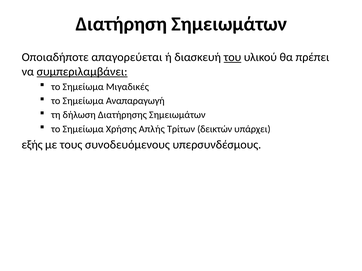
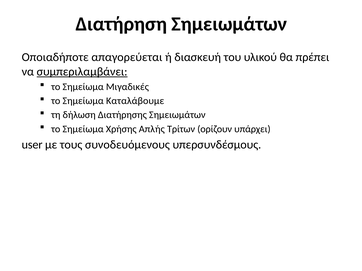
του underline: present -> none (232, 57)
Αναπαραγωγή: Αναπαραγωγή -> Καταλάβουμε (135, 101)
δεικτών: δεικτών -> ορίζουν (215, 129)
εξής: εξής -> user (32, 145)
